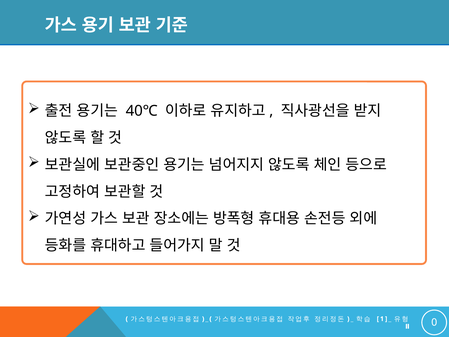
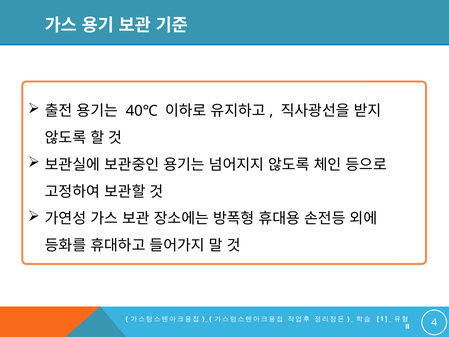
0: 0 -> 4 (434, 322)
